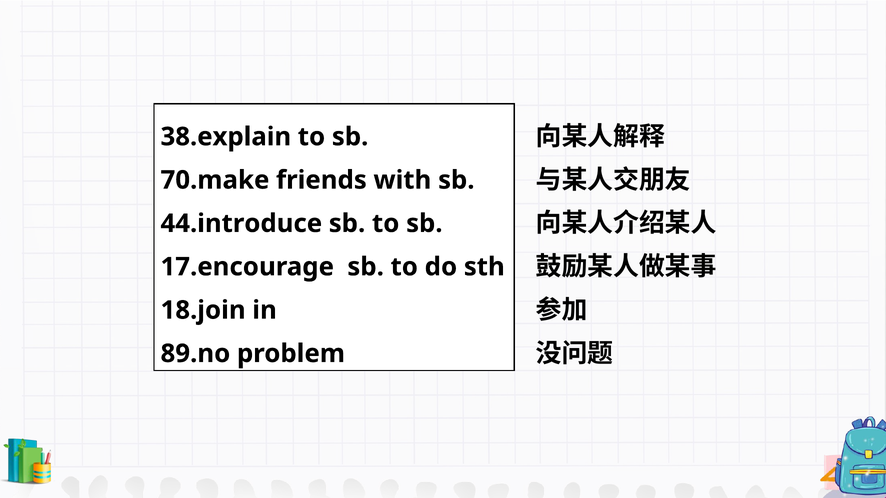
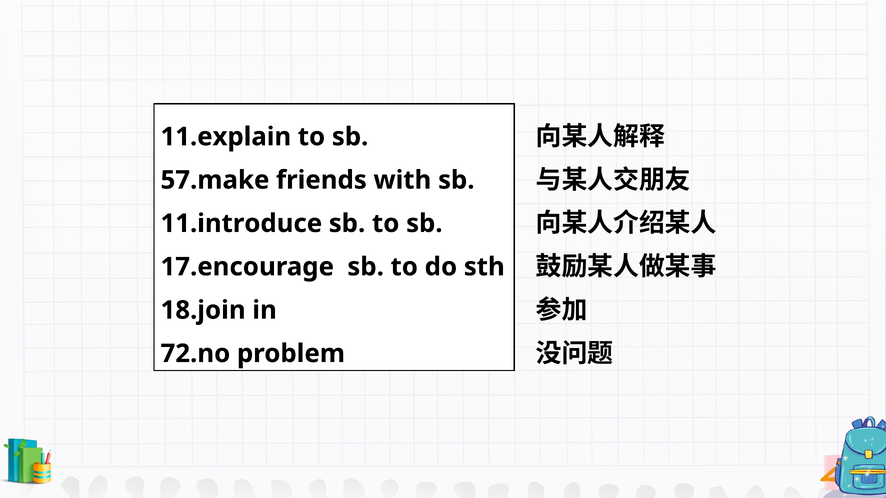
38.explain: 38.explain -> 11.explain (226, 137)
70.make: 70.make -> 57.make (215, 180)
44.introduce: 44.introduce -> 11.introduce (241, 224)
89.no: 89.no -> 72.no (195, 354)
